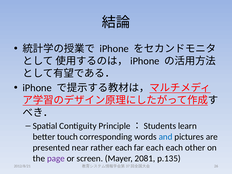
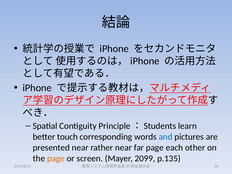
rather each: each -> near (123, 148)
far each: each -> page (155, 148)
page colour: purple -> orange (56, 158)
2081: 2081 -> 2099 (145, 158)
